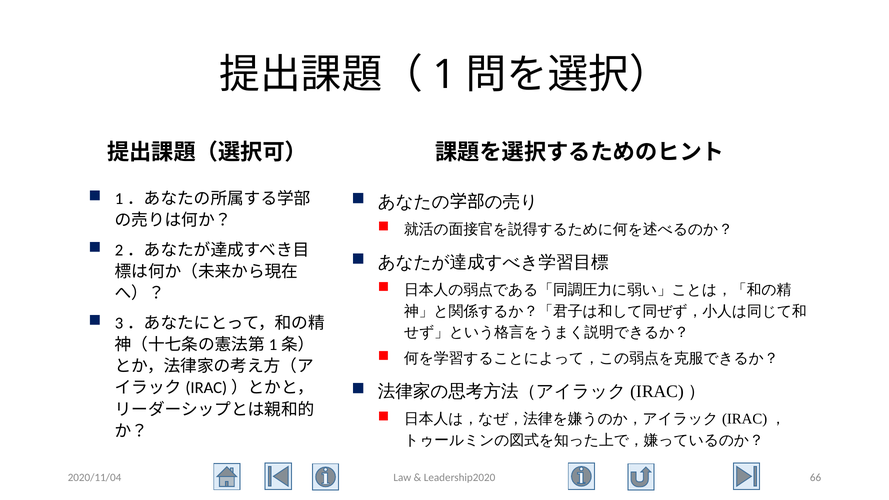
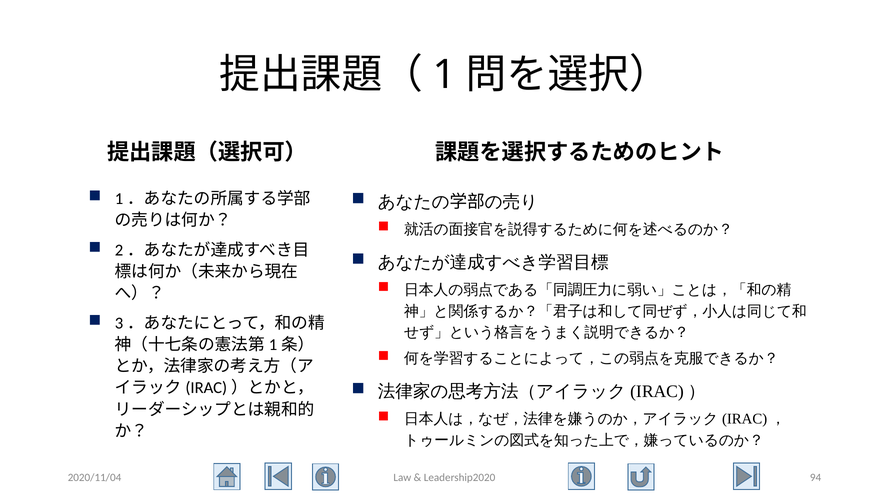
66: 66 -> 94 (816, 477)
